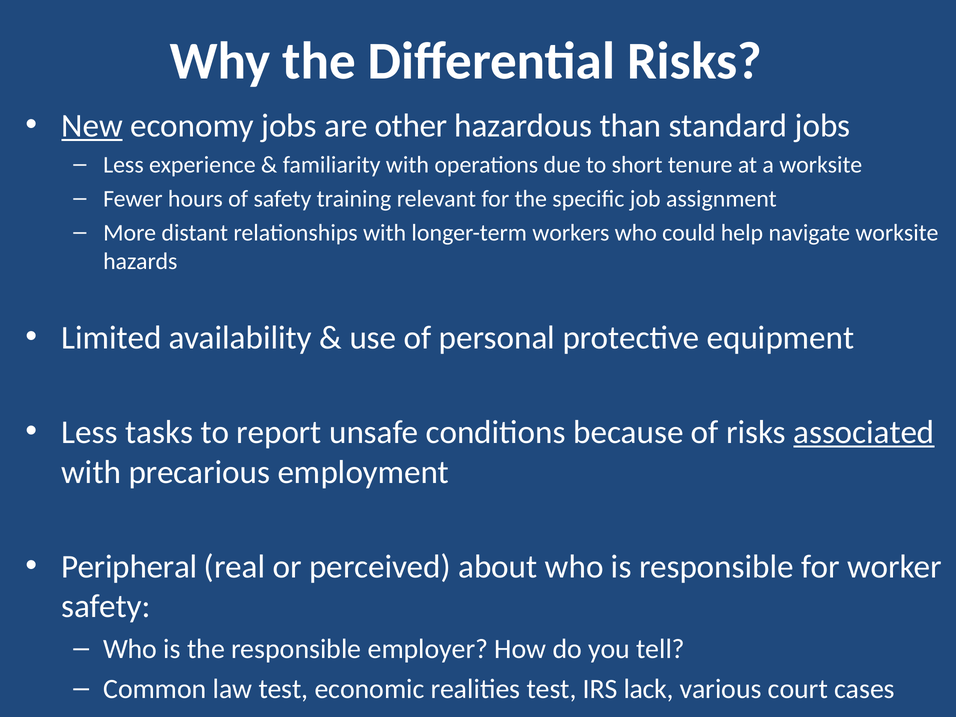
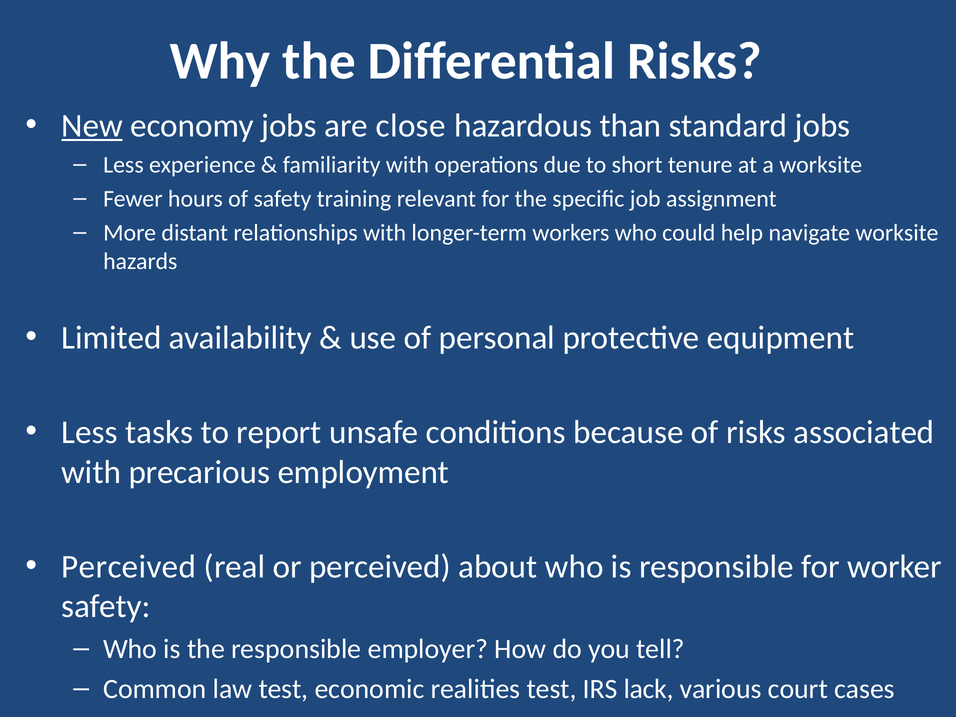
other: other -> close (411, 126)
associated underline: present -> none (864, 432)
Peripheral: Peripheral -> Perceived (129, 567)
